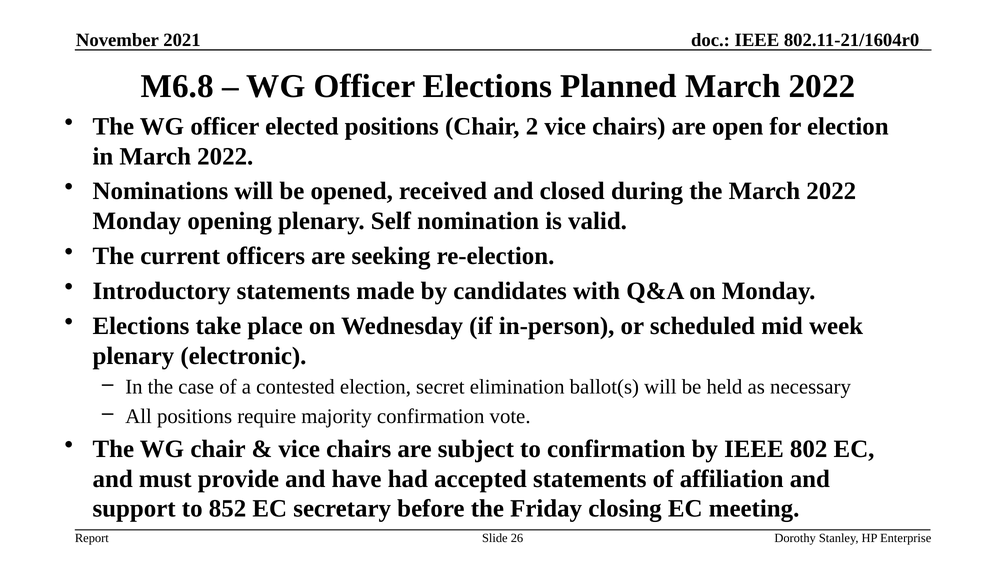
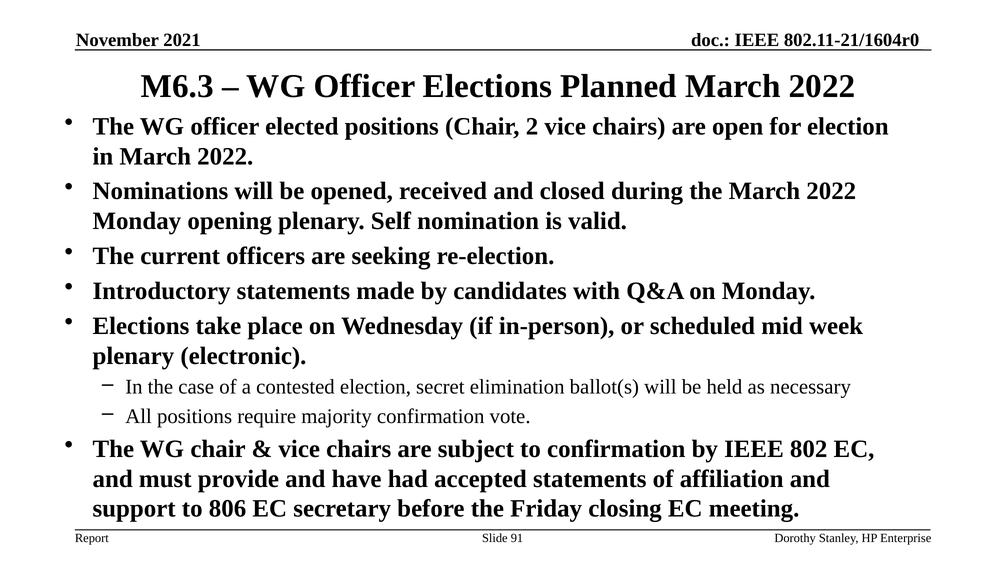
M6.8: M6.8 -> M6.3 (177, 86)
852: 852 -> 806 (228, 509)
26: 26 -> 91 (517, 538)
